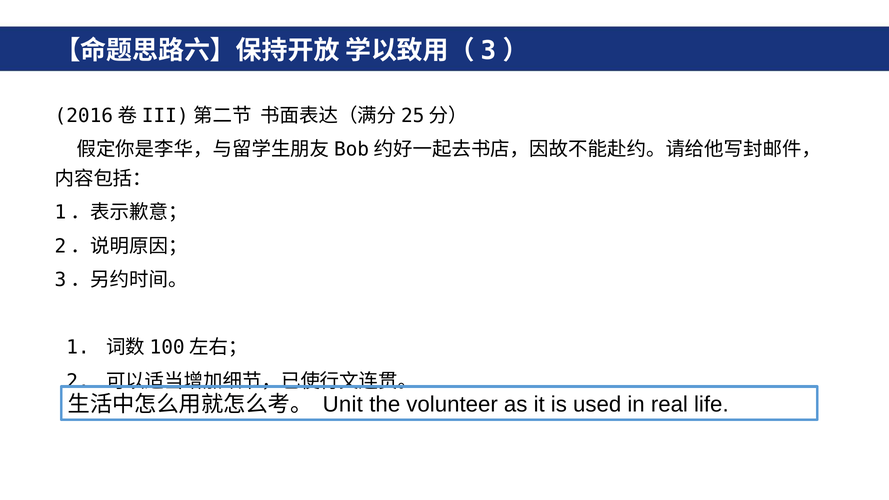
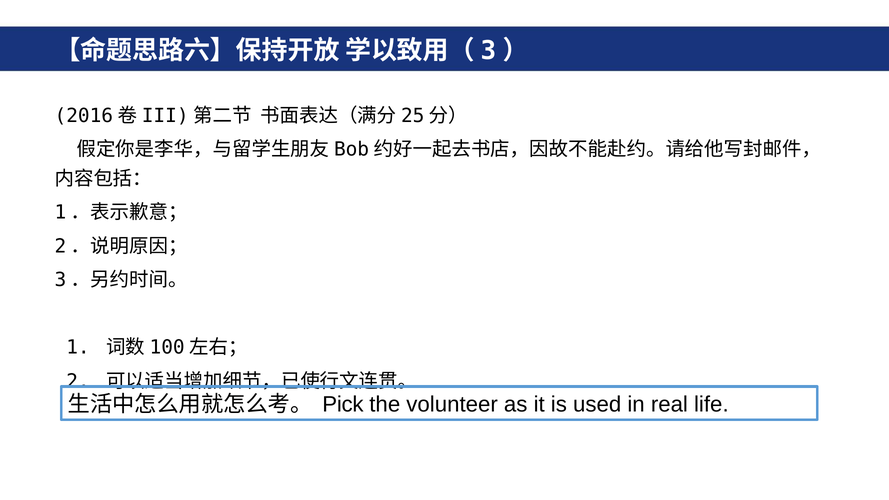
Unit: Unit -> Pick (343, 405)
